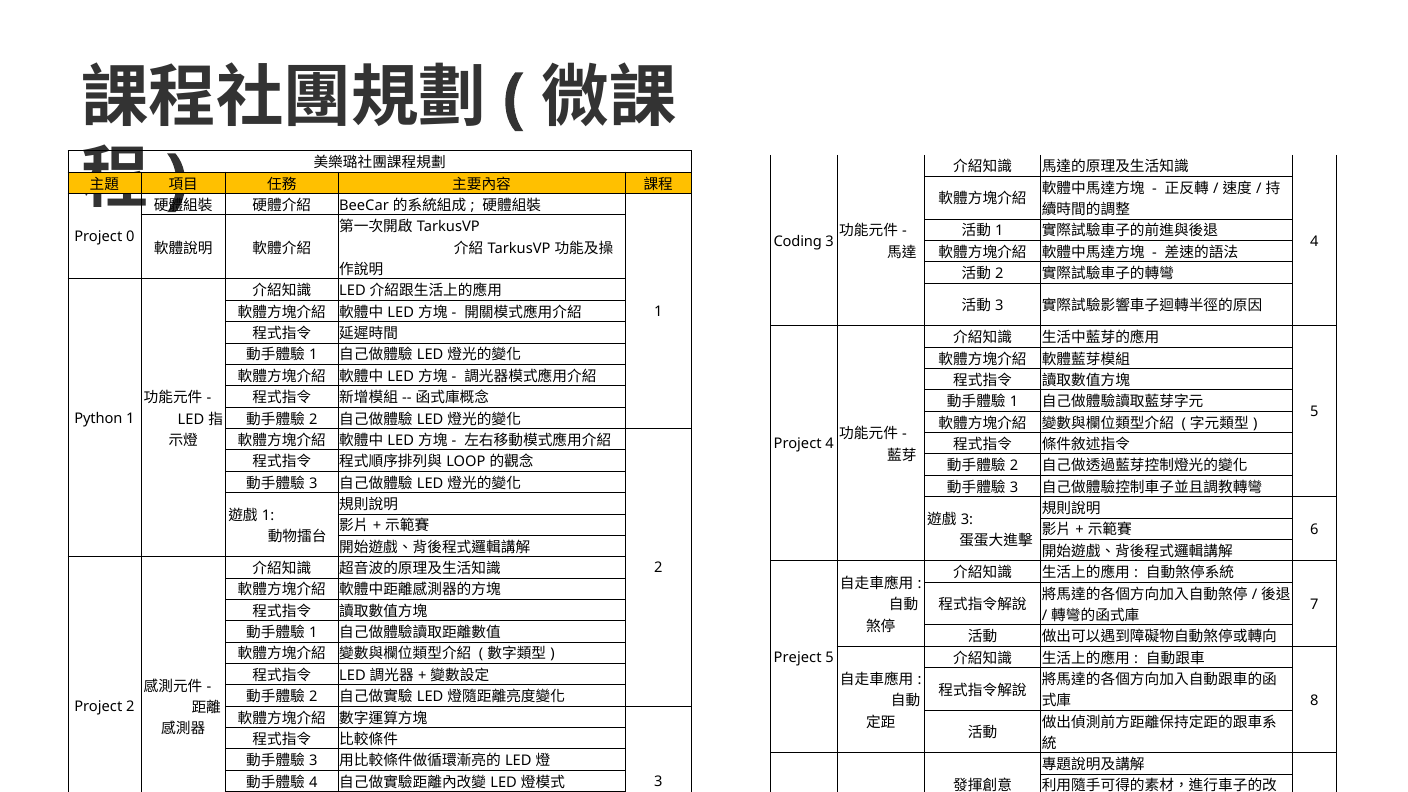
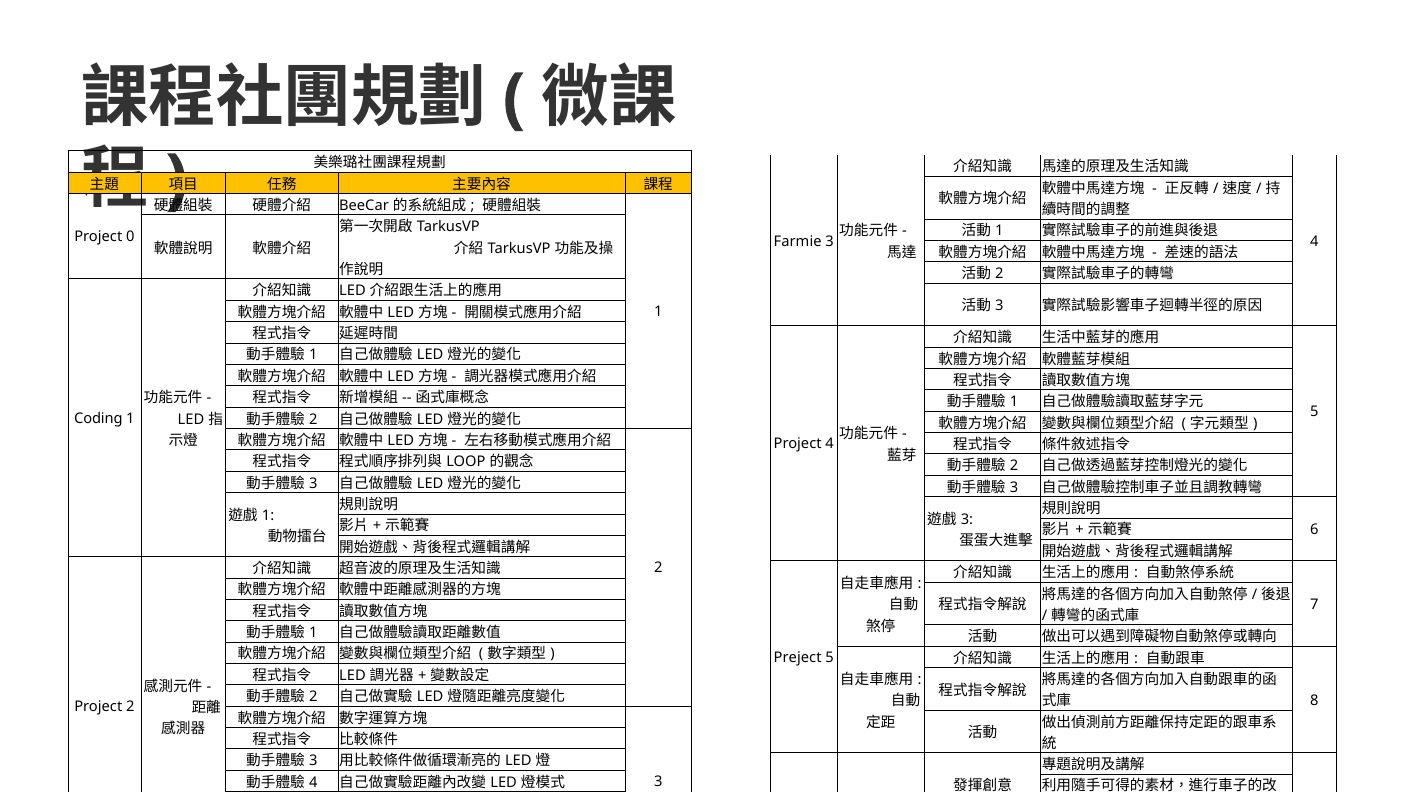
Coding: Coding -> Farmie (798, 241)
Python: Python -> Coding (98, 419)
